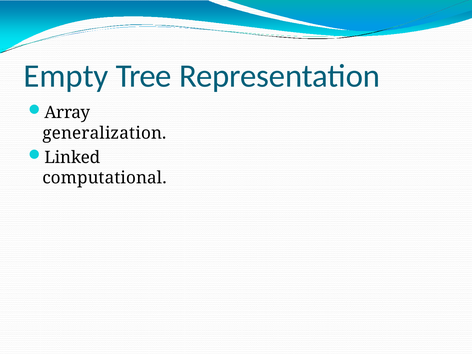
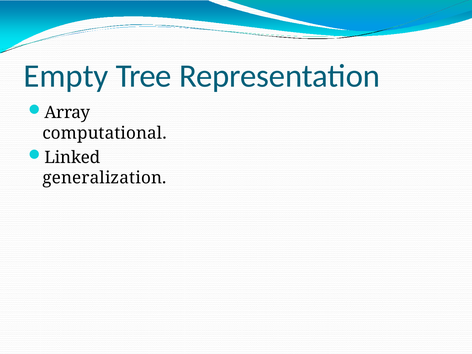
generalization: generalization -> computational (105, 133)
computational: computational -> generalization (105, 178)
